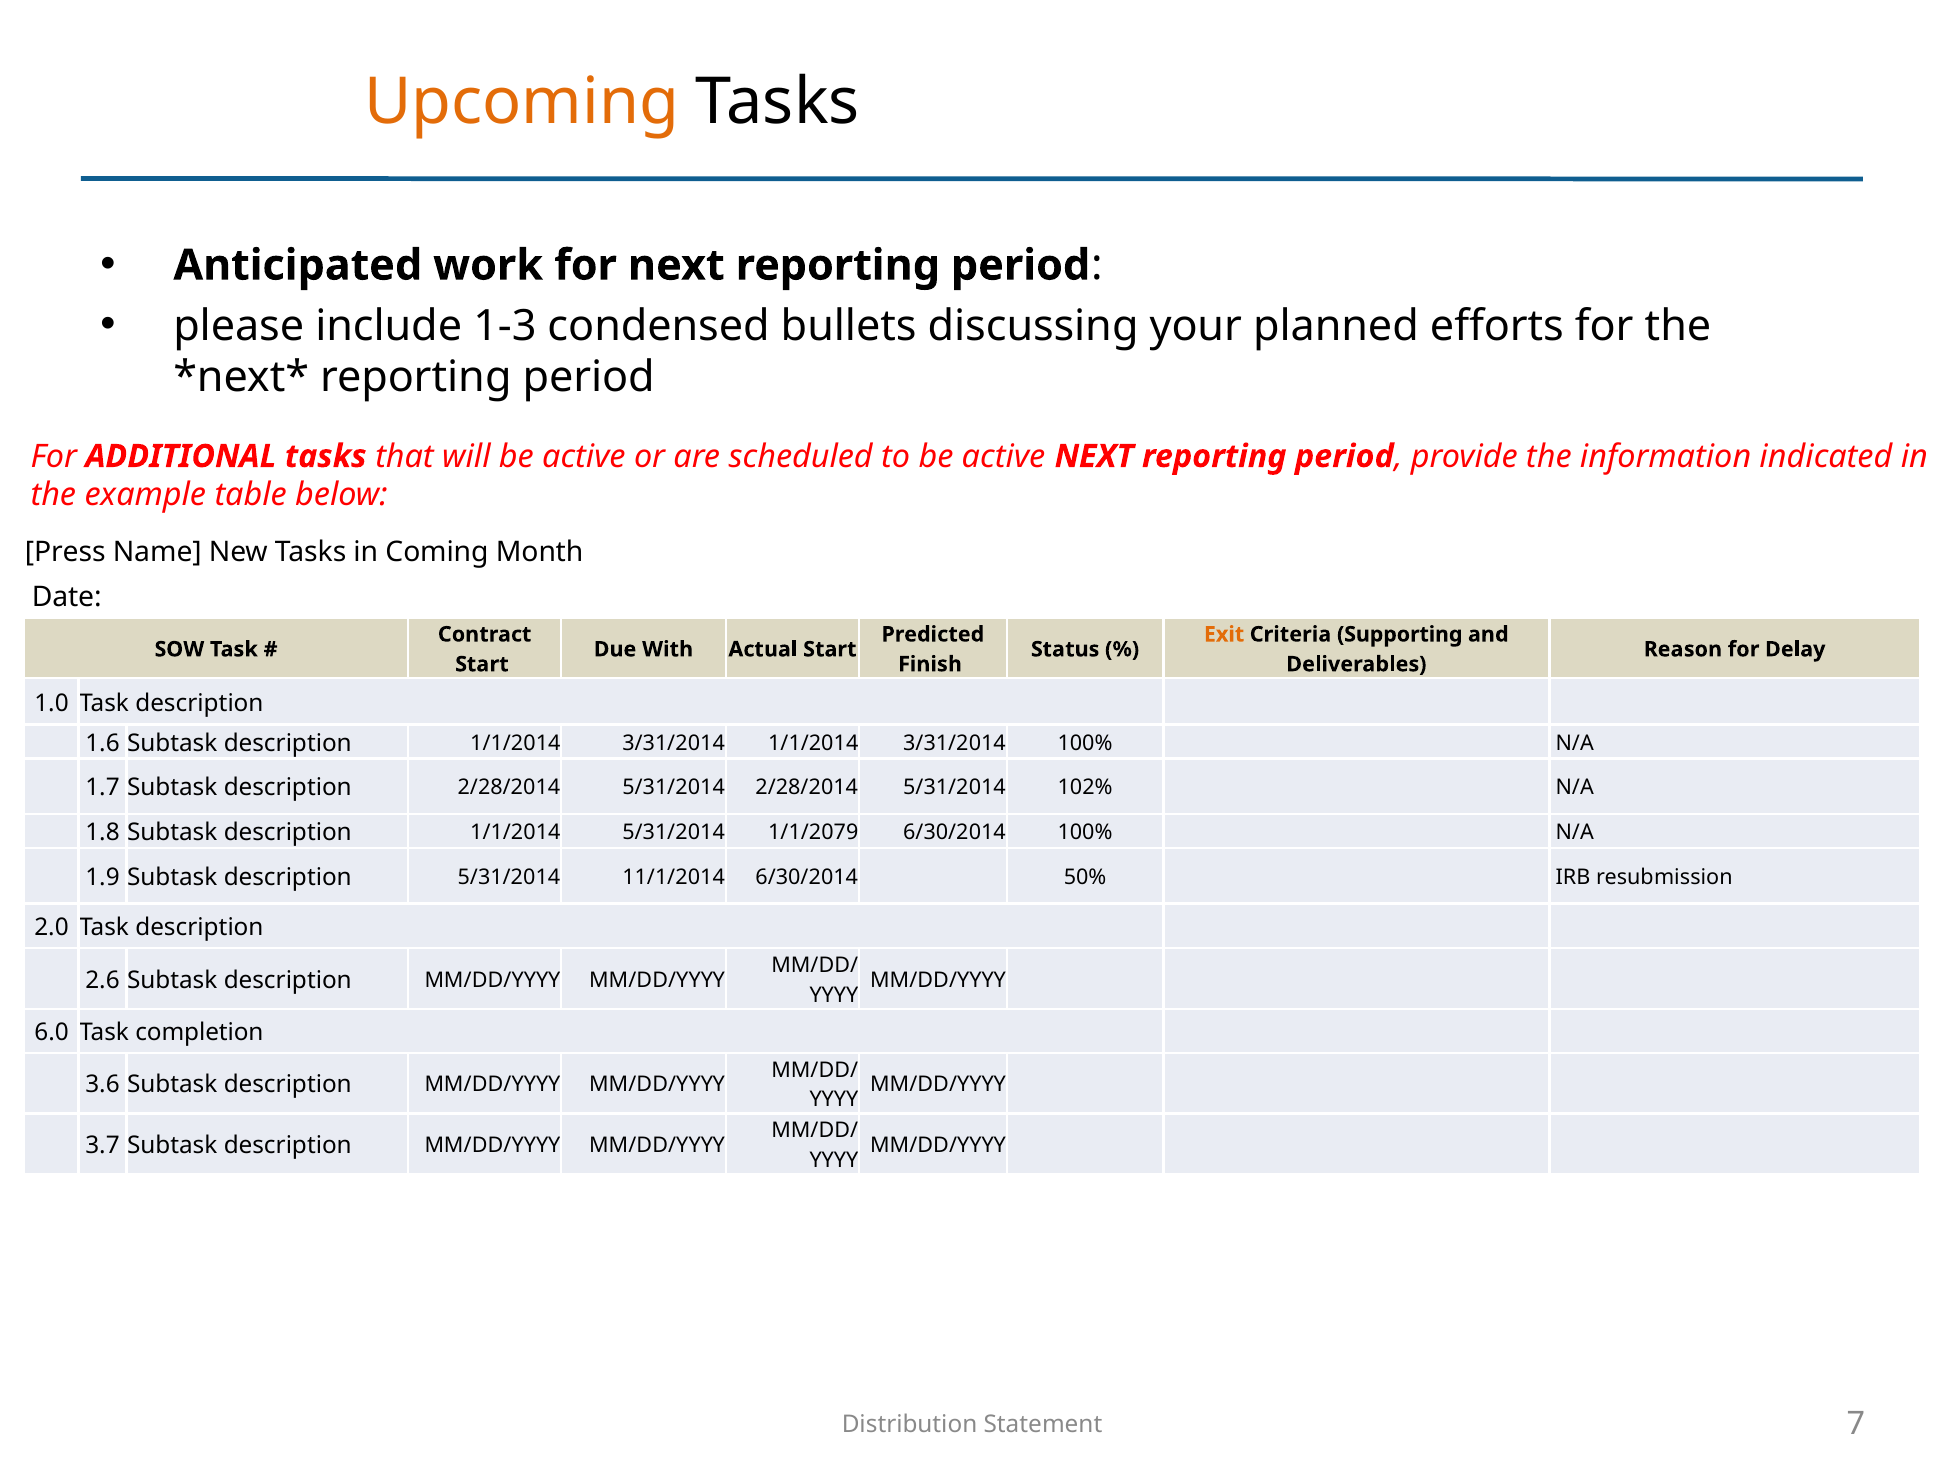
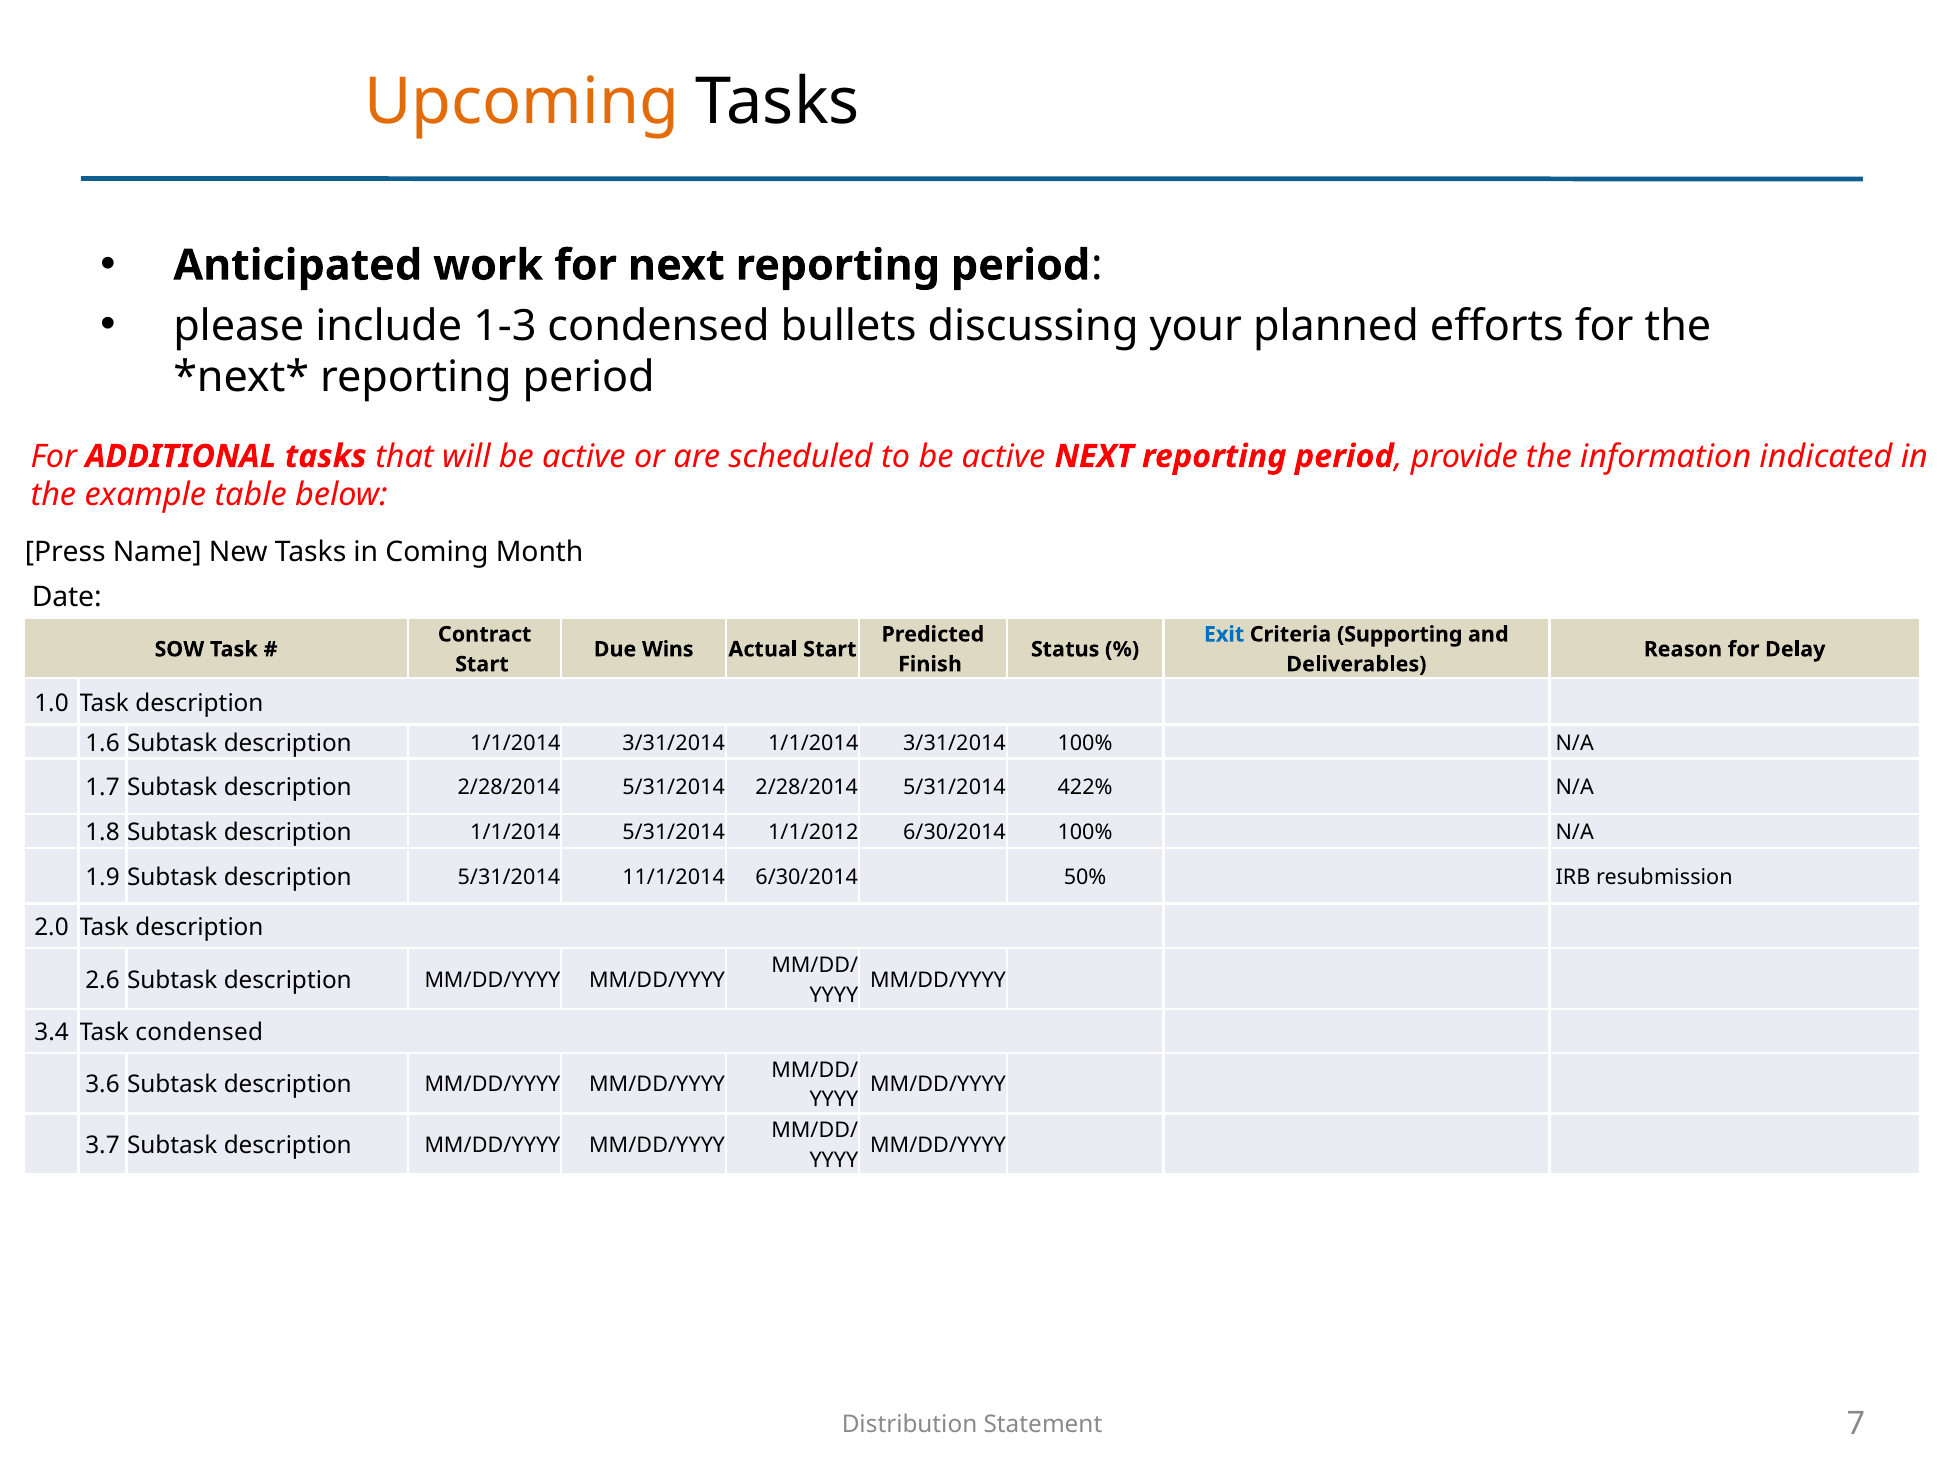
Exit colour: orange -> blue (1224, 634)
With: With -> Wins (668, 649)
102%: 102% -> 422% (1085, 788)
1/1/2079: 1/1/2079 -> 1/1/2012 (813, 833)
6.0: 6.0 -> 3.4 (52, 1033)
Task completion: completion -> condensed (199, 1033)
